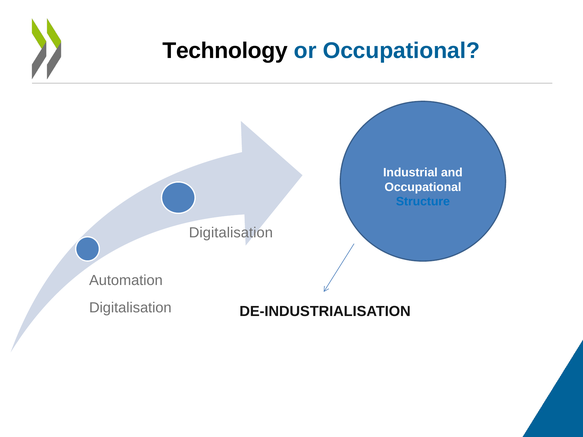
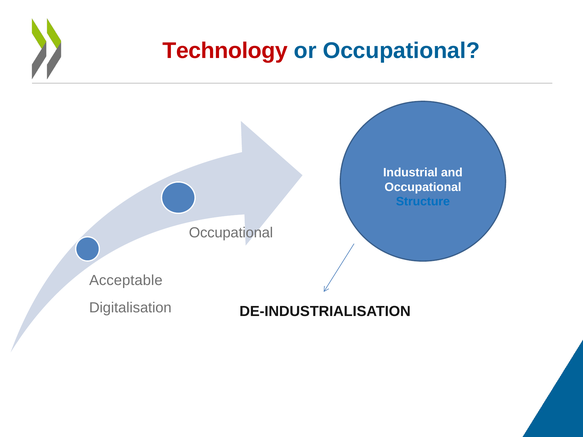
Technology colour: black -> red (225, 51)
Digitalisation: Digitalisation -> Occupational (231, 233)
Automation: Automation -> Acceptable (126, 280)
